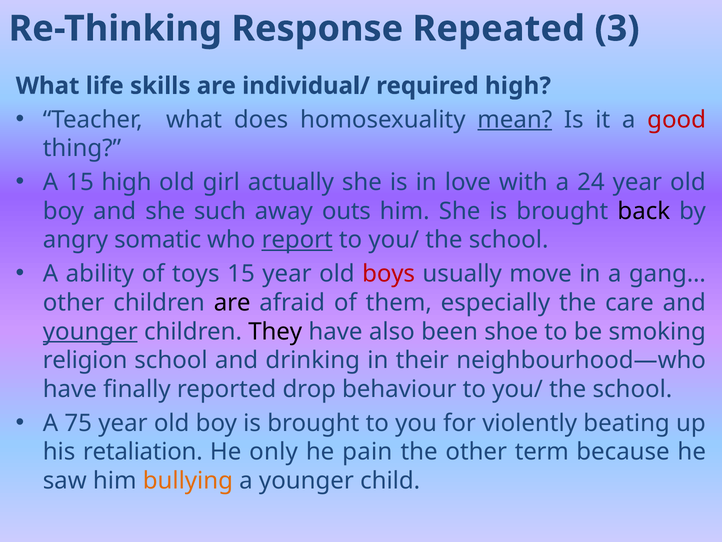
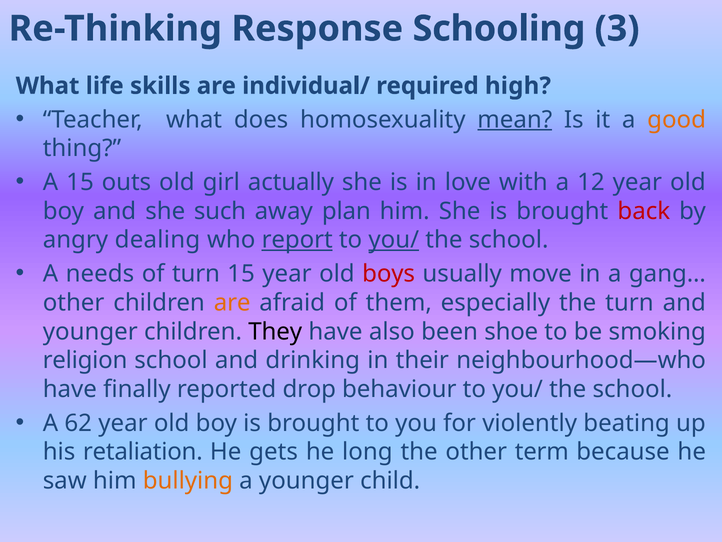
Repeated: Repeated -> Schooling (499, 29)
good colour: red -> orange (677, 119)
15 high: high -> outs (126, 182)
24: 24 -> 12 (591, 182)
outs: outs -> plan (346, 211)
back colour: black -> red (644, 211)
somatic: somatic -> dealing (157, 240)
you/ underline: none -> present (394, 240)
ability: ability -> needs (100, 273)
of toys: toys -> turn (196, 273)
are colour: black -> orange (232, 302)
the care: care -> turn (629, 302)
younger underline: present -> none (90, 331)
75: 75 -> 62 (78, 423)
only: only -> gets (274, 452)
pain: pain -> long (367, 452)
